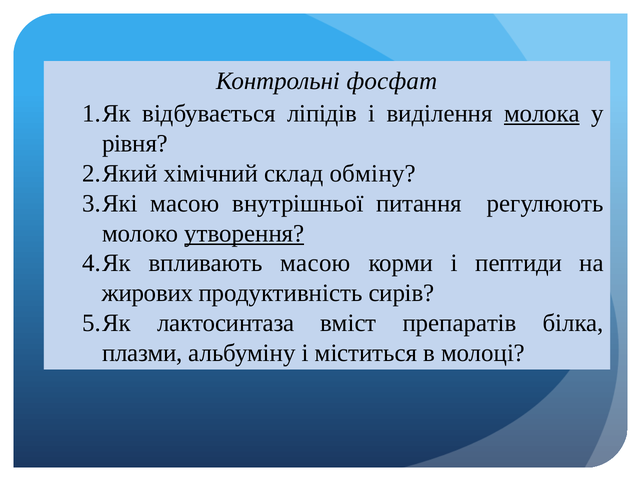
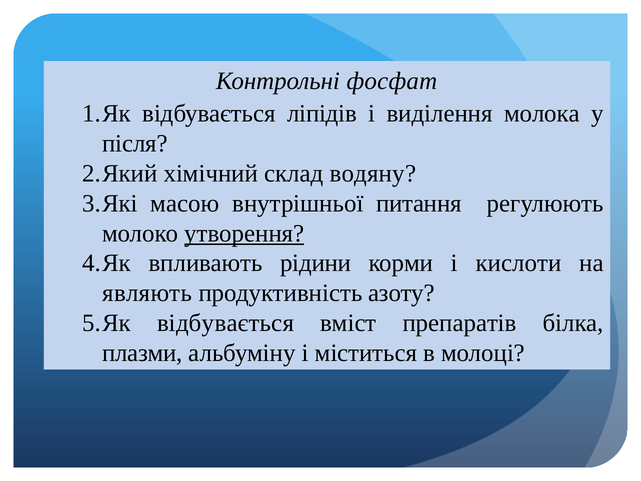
молока underline: present -> none (542, 113)
рівня: рівня -> після (135, 143)
обміну: обміну -> водяну (373, 173)
впливають масою: масою -> рідини (316, 263)
пептиди: пептиди -> кислоти (519, 263)
жирових: жирових -> являють (147, 293)
сирів: сирів -> азоту (401, 293)
лактосинтаза: лактосинтаза -> відбувається (226, 323)
